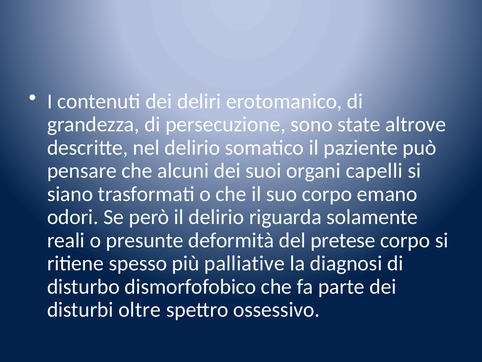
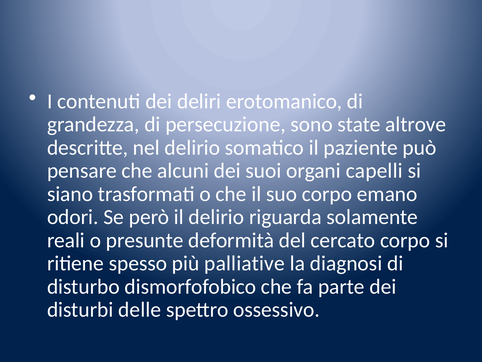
pretese: pretese -> cercato (343, 240)
oltre: oltre -> delle (140, 309)
